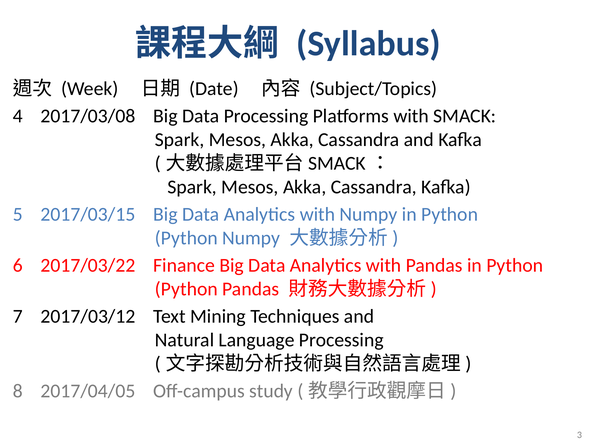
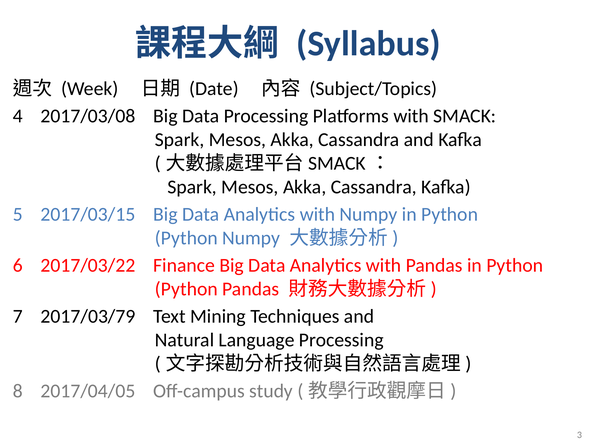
2017/03/12: 2017/03/12 -> 2017/03/79 (88, 317)
